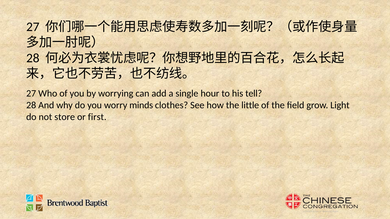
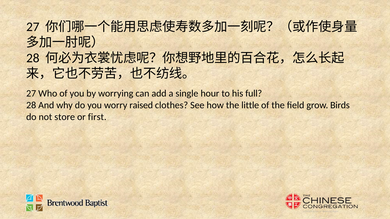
tell: tell -> full (254, 94)
minds: minds -> raised (141, 105)
Light: Light -> Birds (340, 105)
